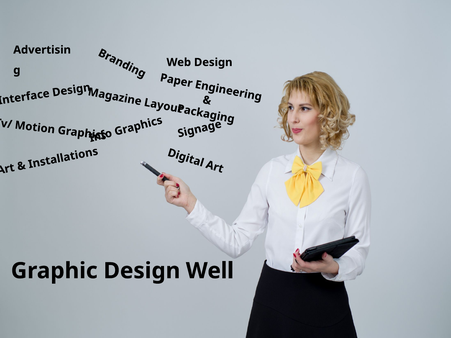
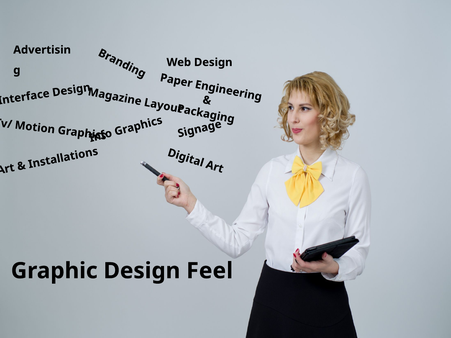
Well: Well -> Feel (210, 271)
